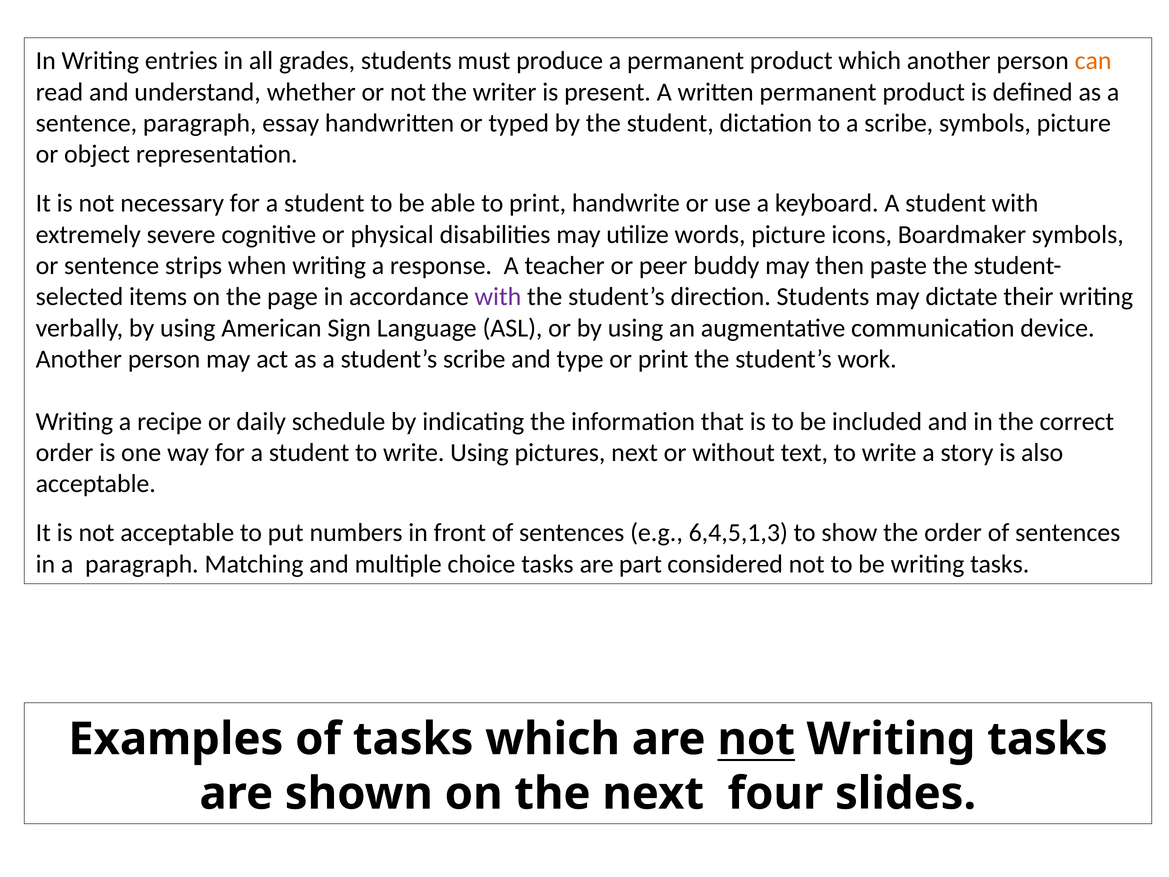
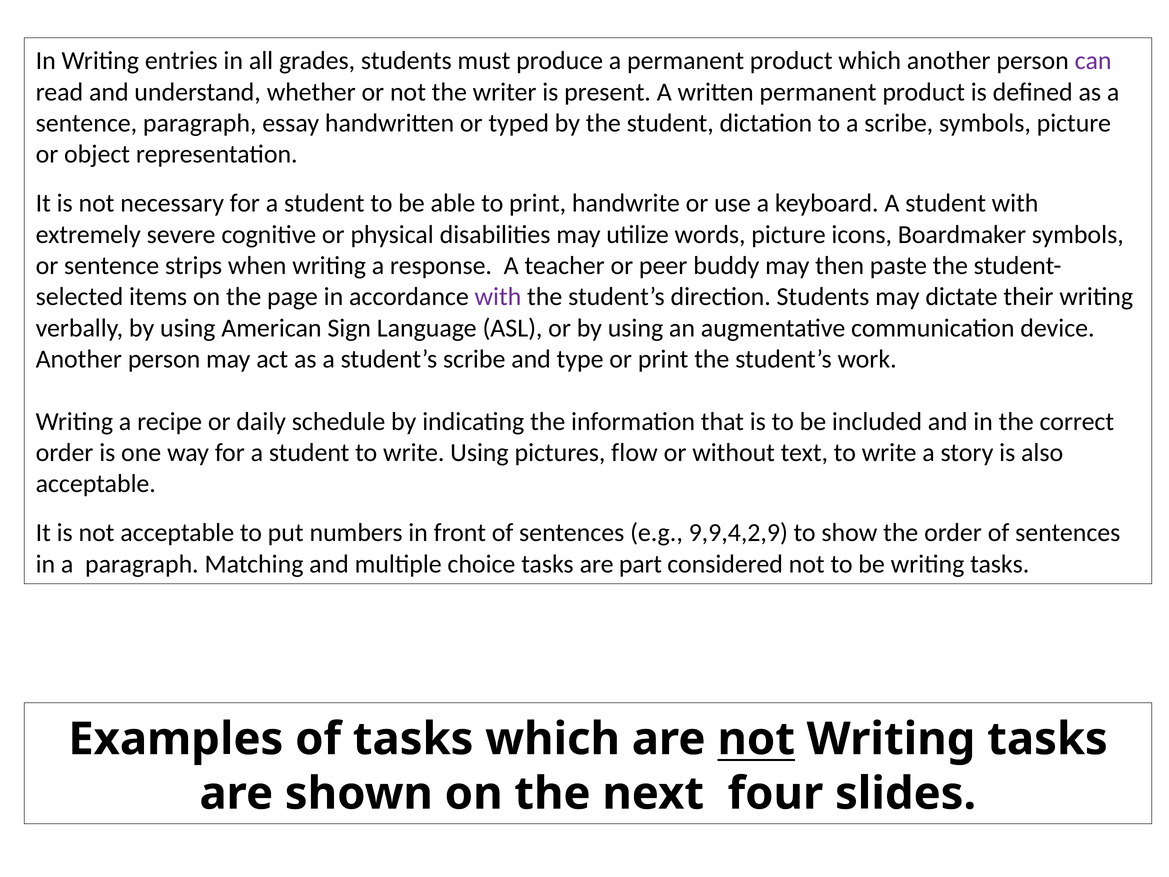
can colour: orange -> purple (1093, 61)
pictures next: next -> flow (634, 453)
6,4,5,1,3: 6,4,5,1,3 -> 9,9,4,2,9 (738, 533)
